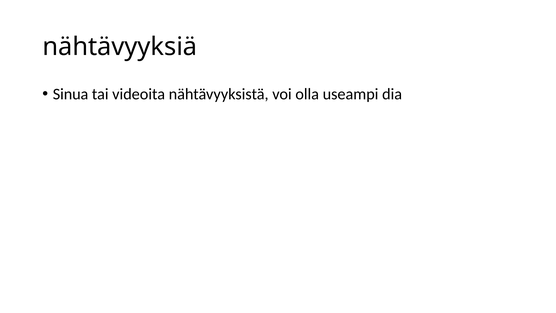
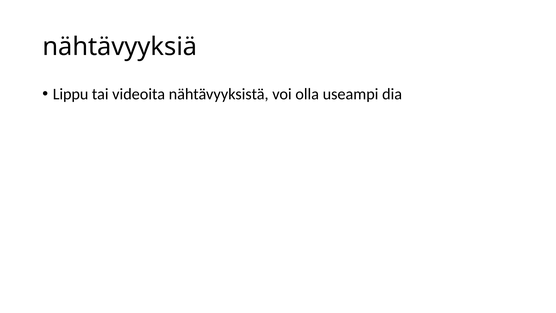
Sinua: Sinua -> Lippu (71, 94)
